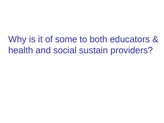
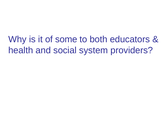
sustain: sustain -> system (94, 50)
